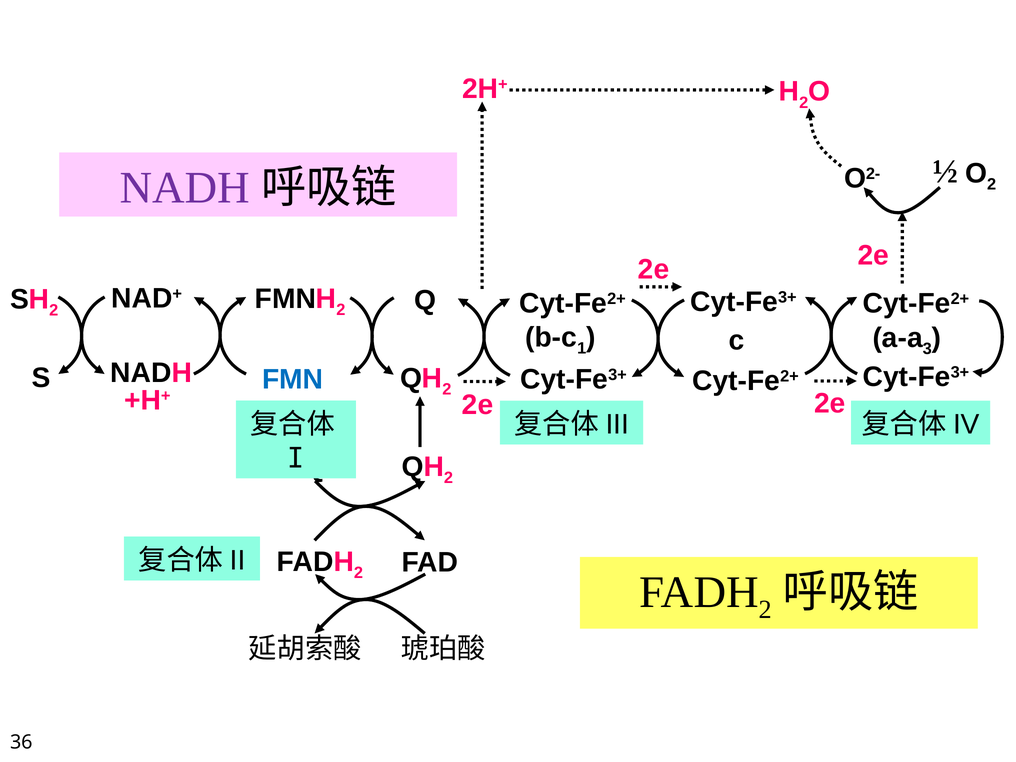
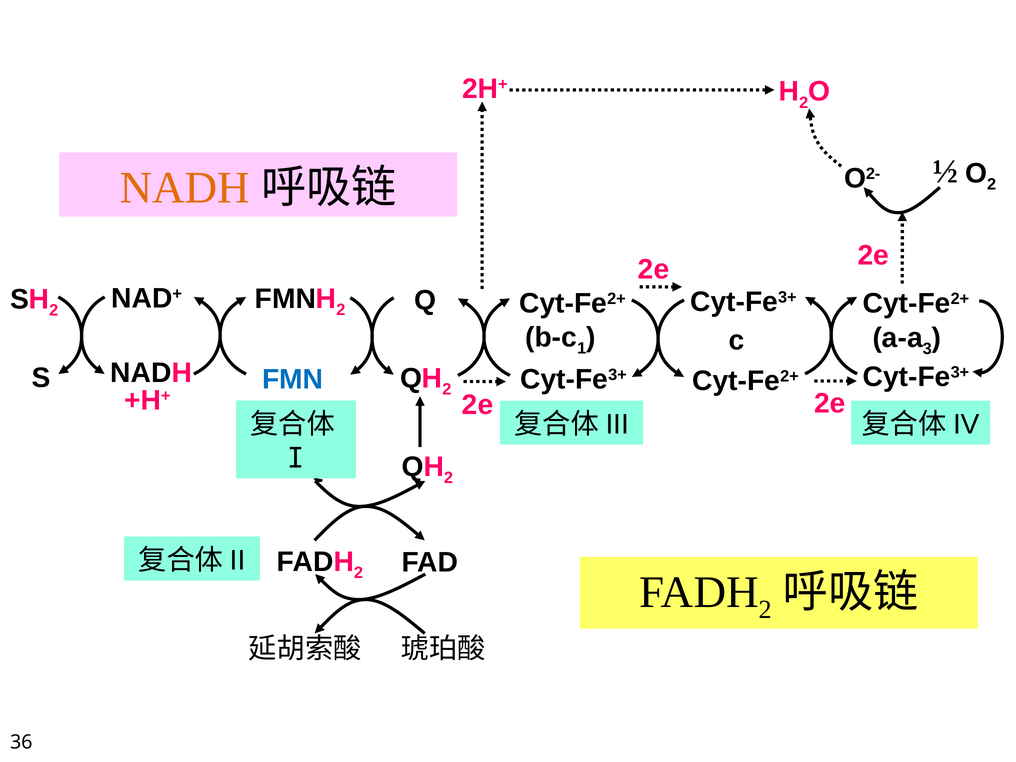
NADH colour: purple -> orange (185, 188)
